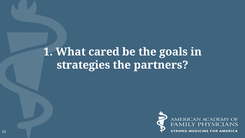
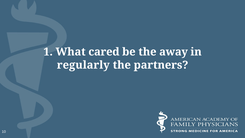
goals: goals -> away (174, 52)
strategies: strategies -> regularly (83, 65)
